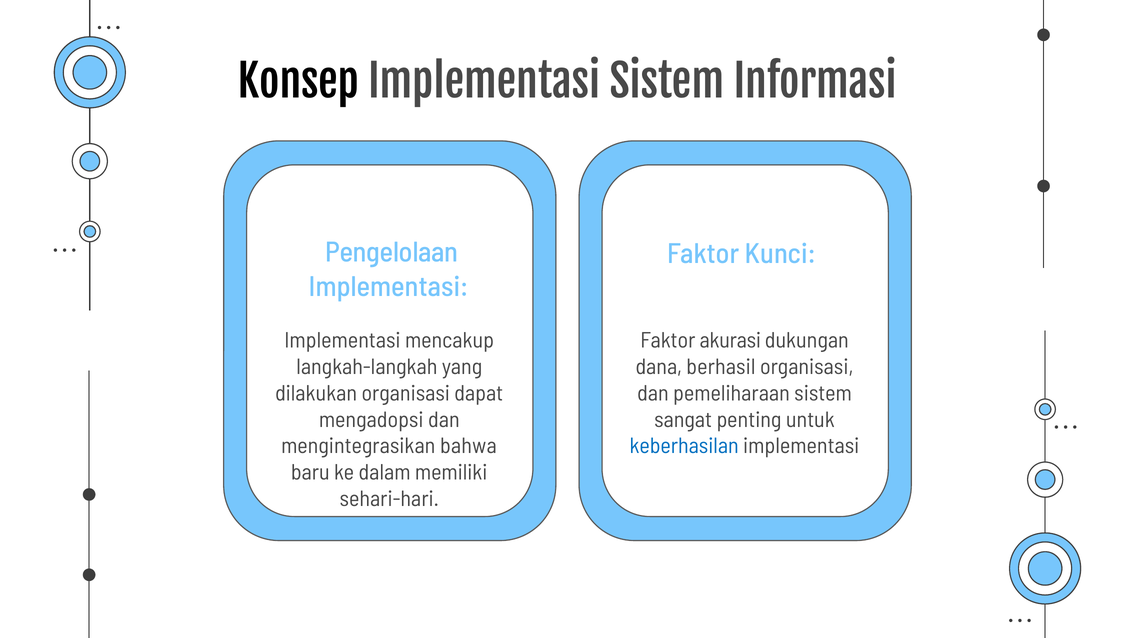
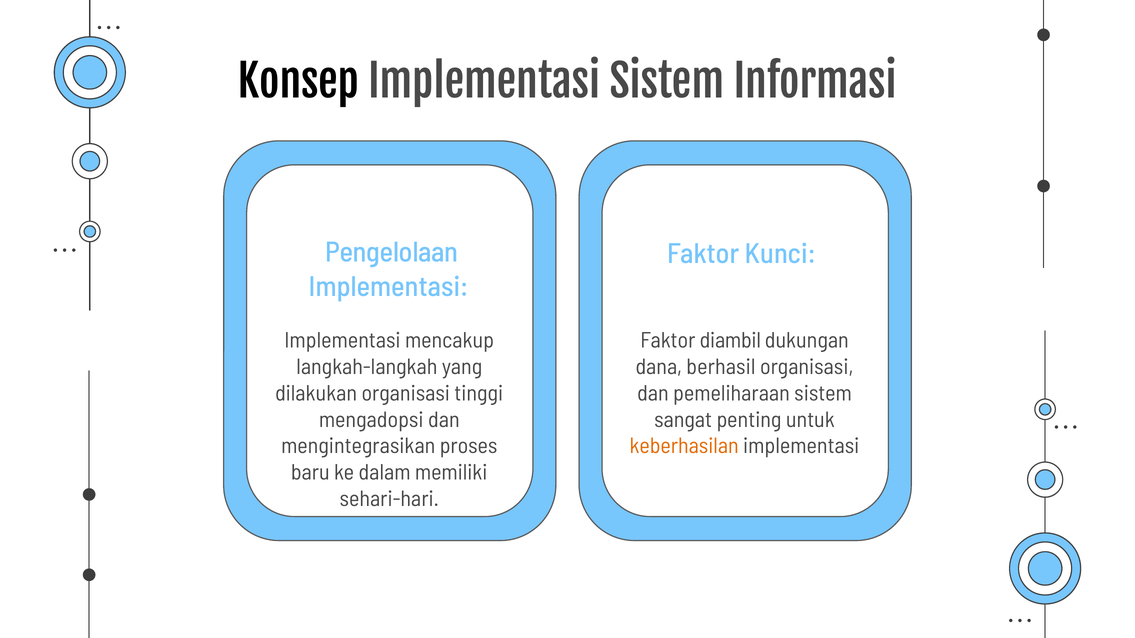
akurasi: akurasi -> diambil (730, 341)
dapat: dapat -> tinggi (479, 394)
bahwa: bahwa -> proses (469, 447)
keberhasilan colour: blue -> orange (684, 447)
